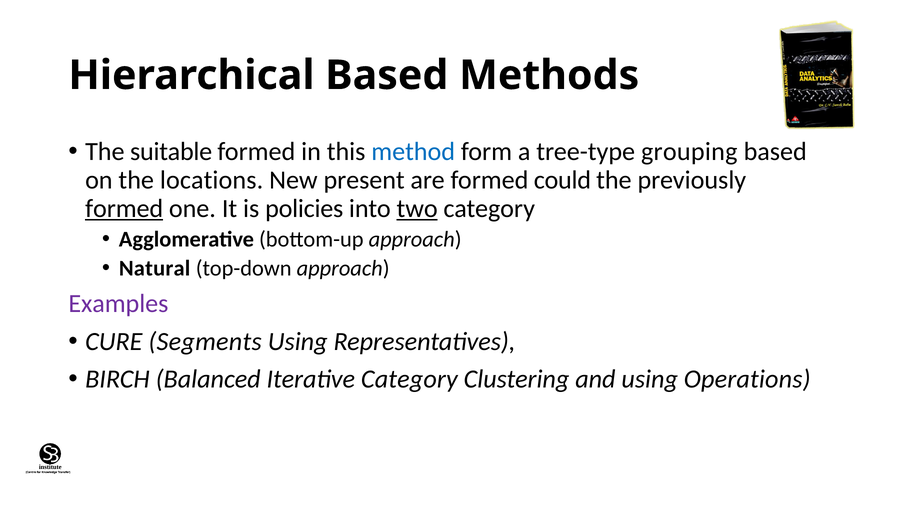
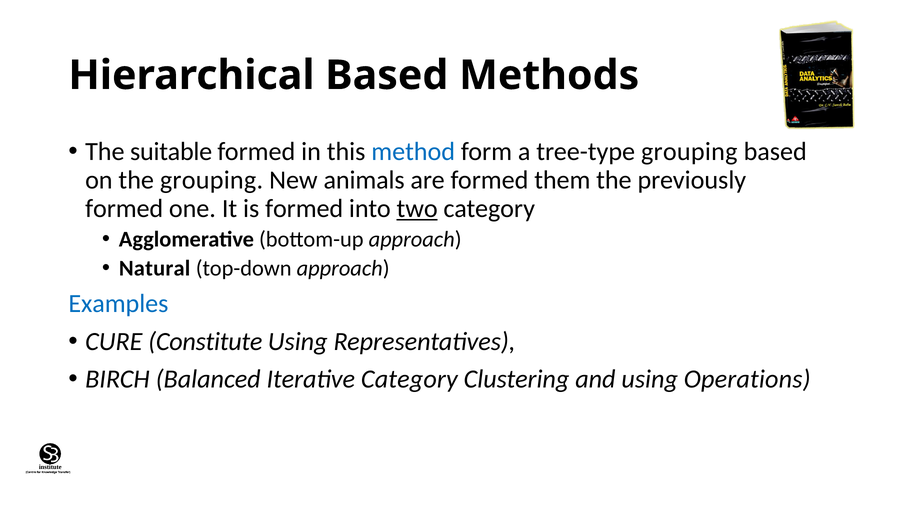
the locations: locations -> grouping (212, 180)
present: present -> animals (364, 180)
could: could -> them (562, 180)
formed underline: present -> none (124, 208)
is policies: policies -> formed (304, 208)
Examples colour: purple -> blue (118, 304)
Segments: Segments -> Constitute (205, 341)
